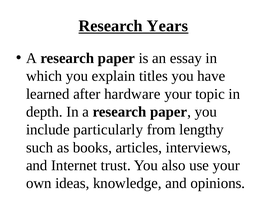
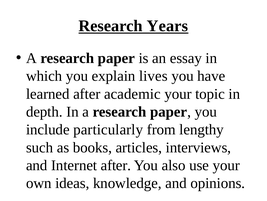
titles: titles -> lives (153, 76)
hardware: hardware -> academic (132, 94)
Internet trust: trust -> after (116, 165)
